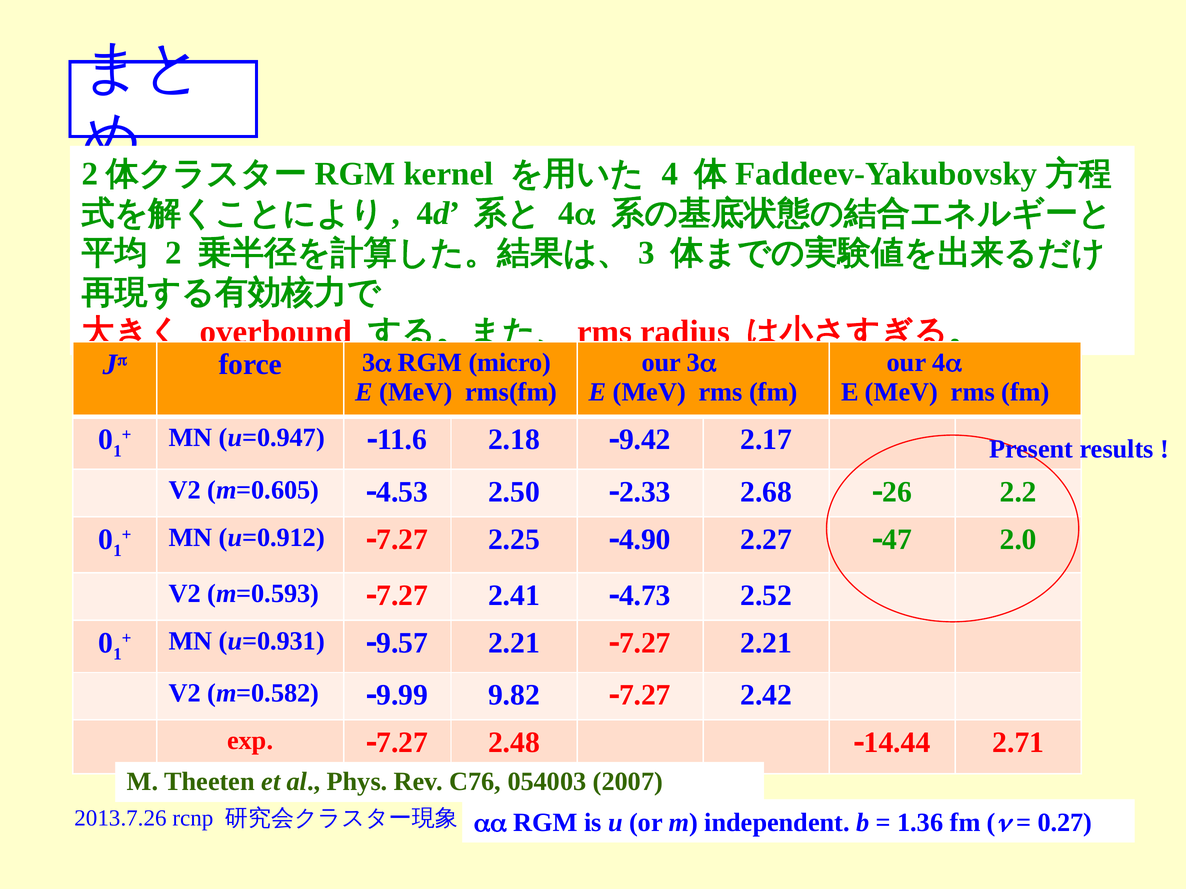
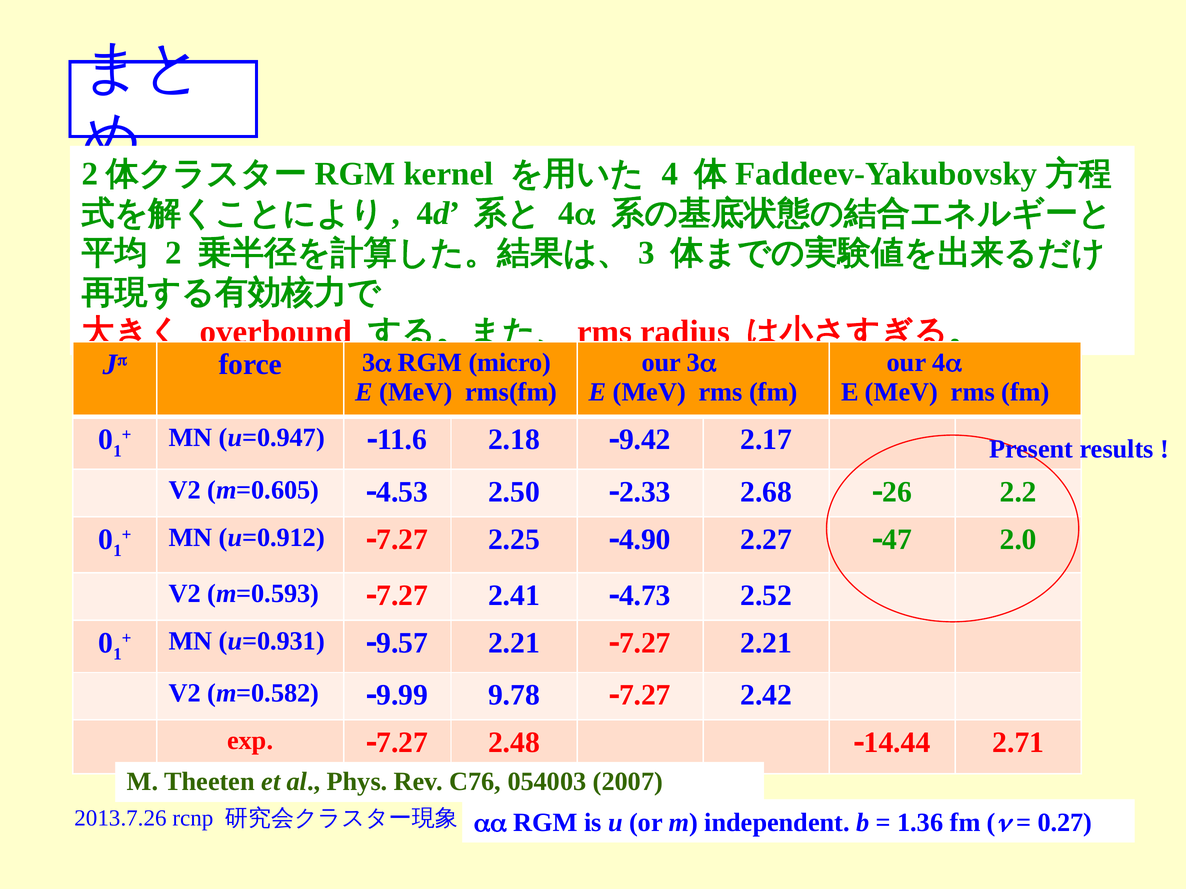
9.82: 9.82 -> 9.78 (514, 695)
